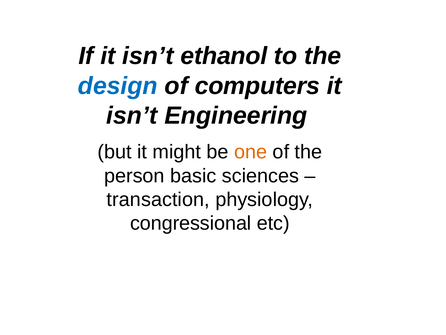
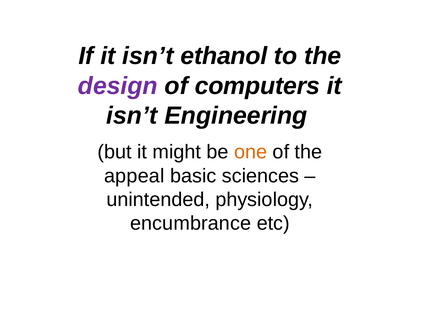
design colour: blue -> purple (118, 86)
person: person -> appeal (134, 176)
transaction: transaction -> unintended (158, 199)
congressional: congressional -> encumbrance (191, 223)
